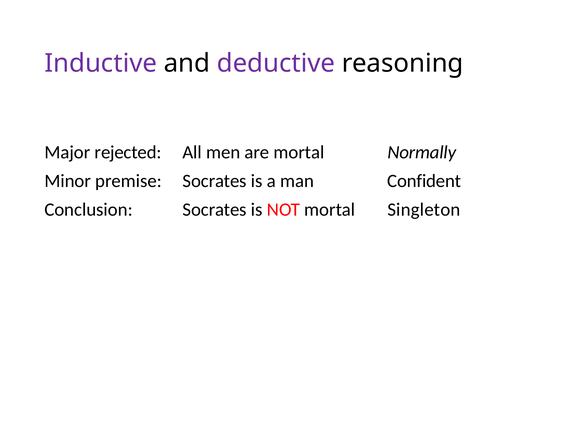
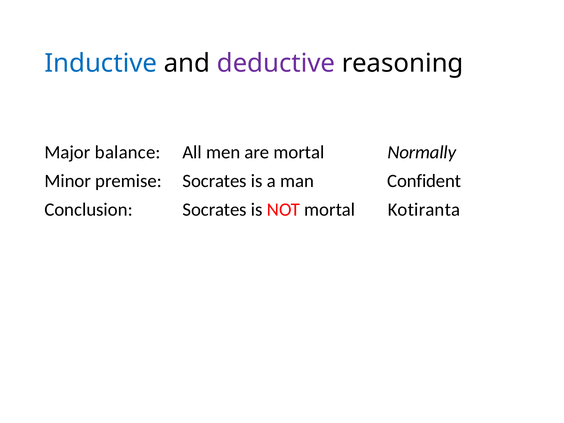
Inductive colour: purple -> blue (101, 63)
rejected: rejected -> balance (128, 152)
Singleton: Singleton -> Kotiranta (424, 210)
